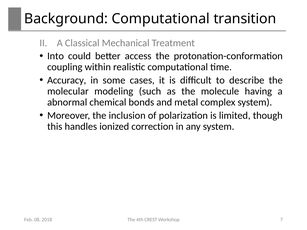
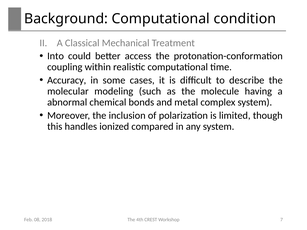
transition: transition -> condition (245, 19)
correction: correction -> compared (152, 127)
